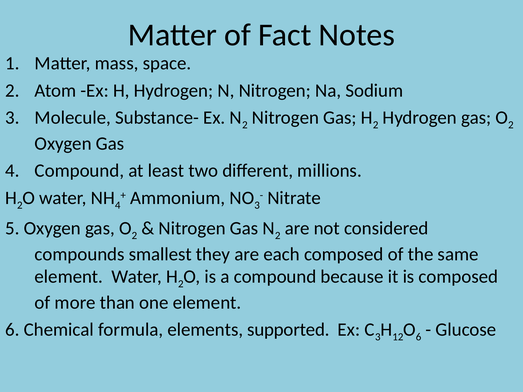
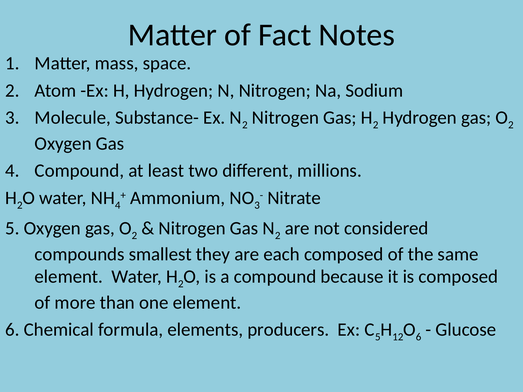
supported: supported -> producers (288, 330)
3: 3 -> 5 (378, 337)
